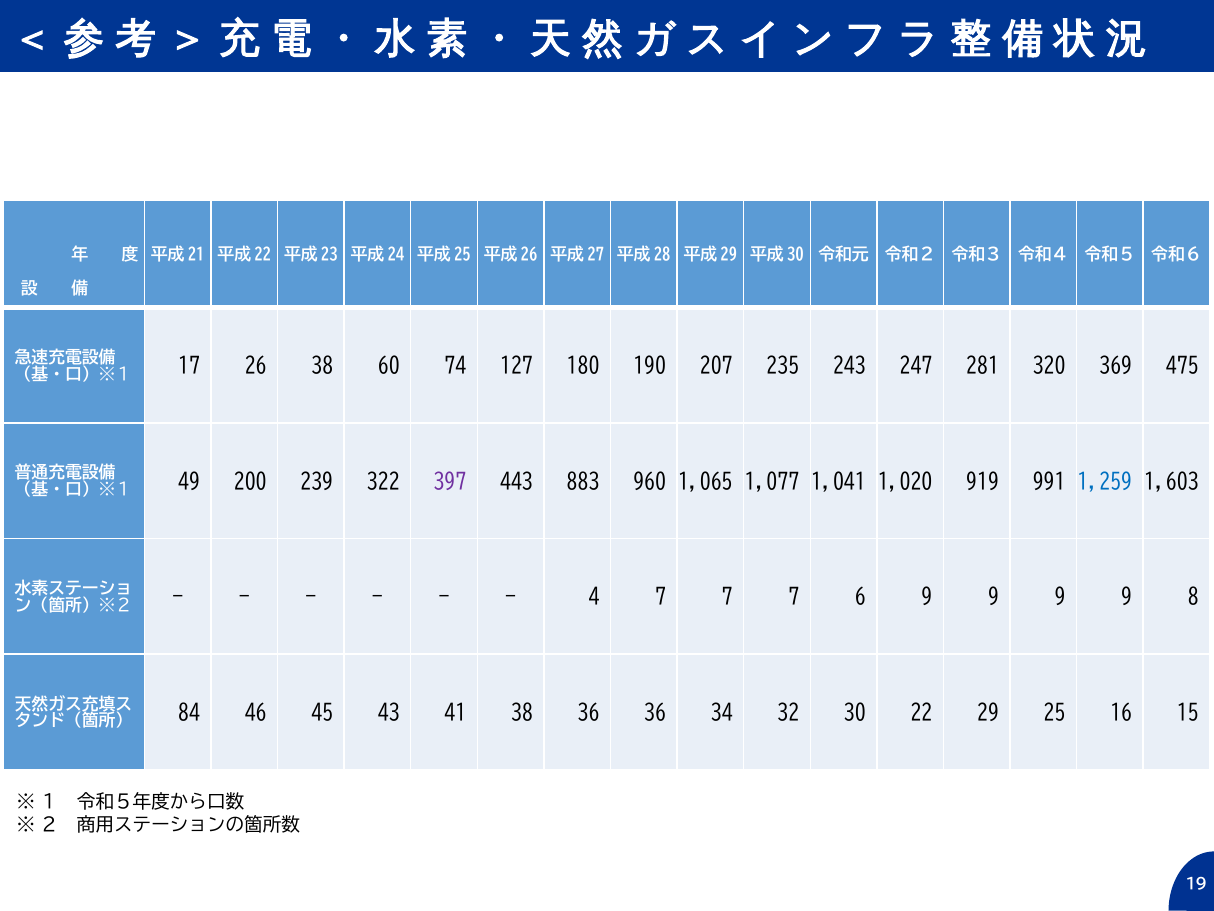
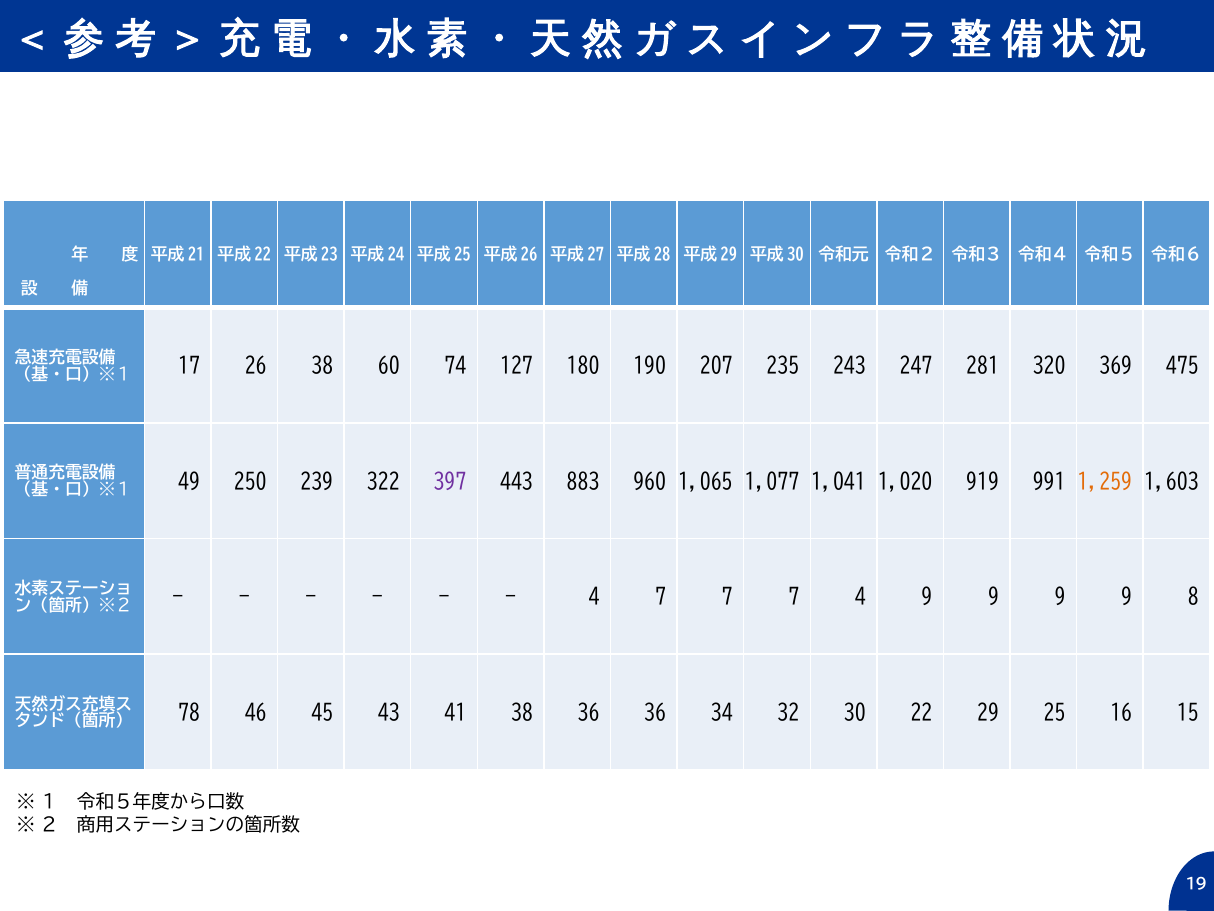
200: 200 -> 250 (250, 482)
1,259 colour: blue -> orange (1105, 482)
7 6: 6 -> 4 (860, 597)
84: 84 -> 78 (189, 713)
